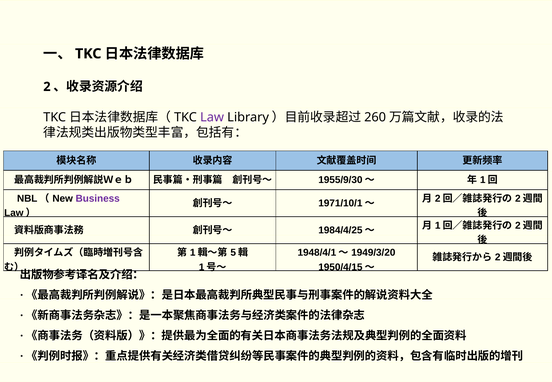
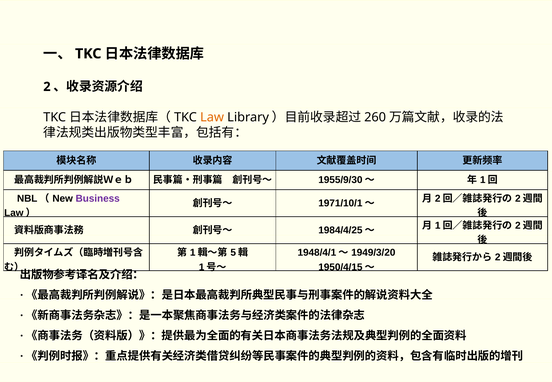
Law colour: purple -> orange (212, 117)
